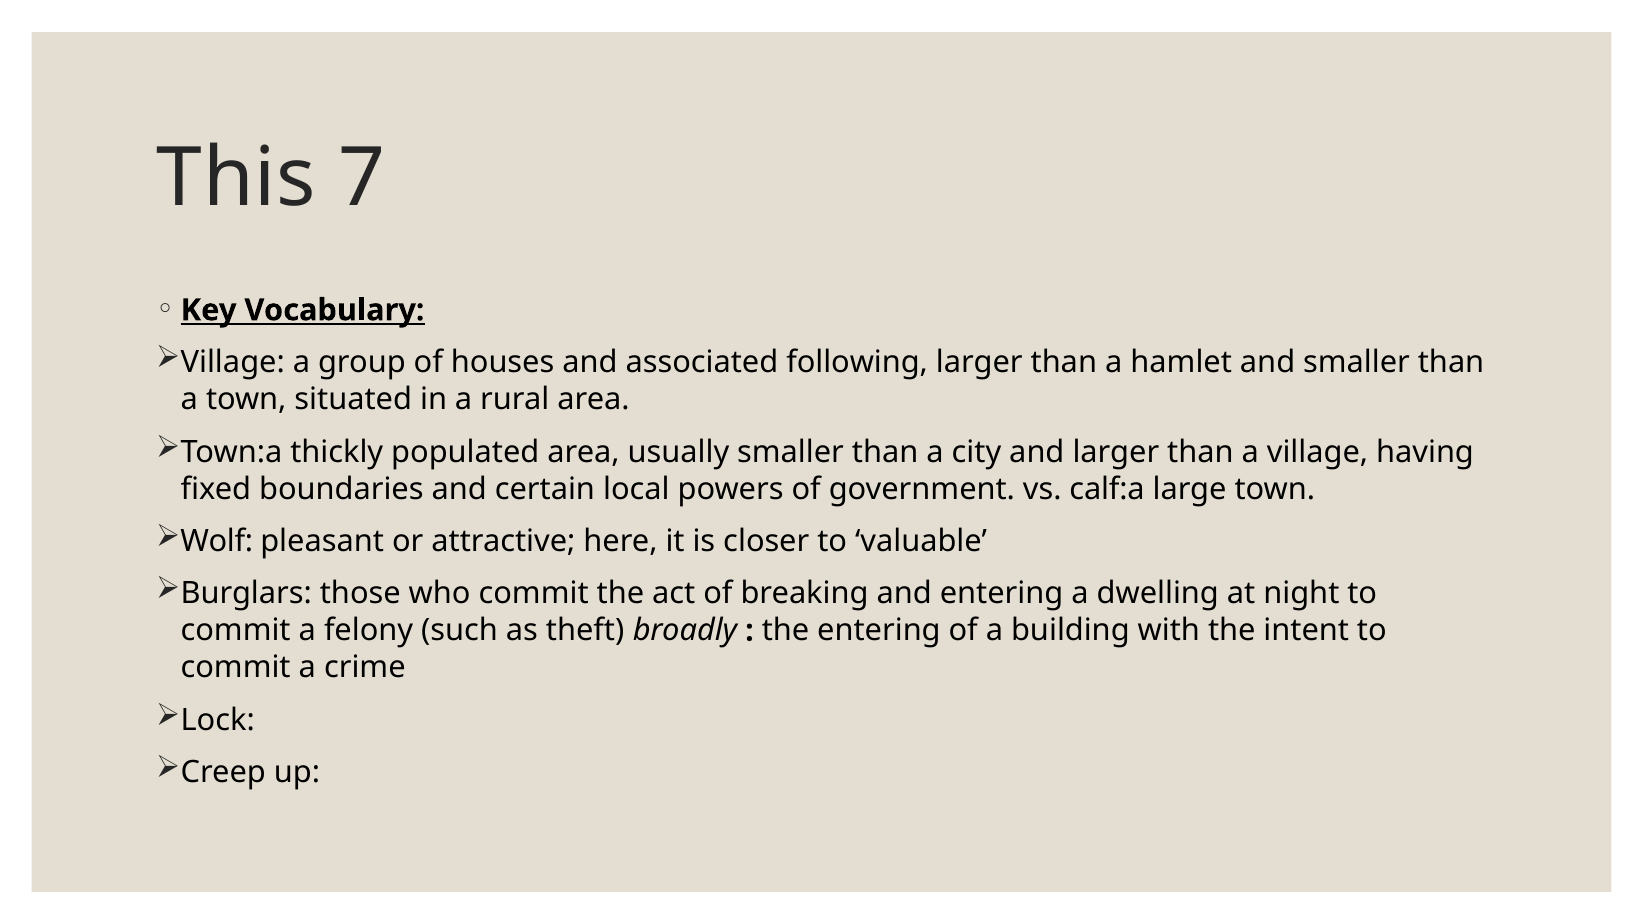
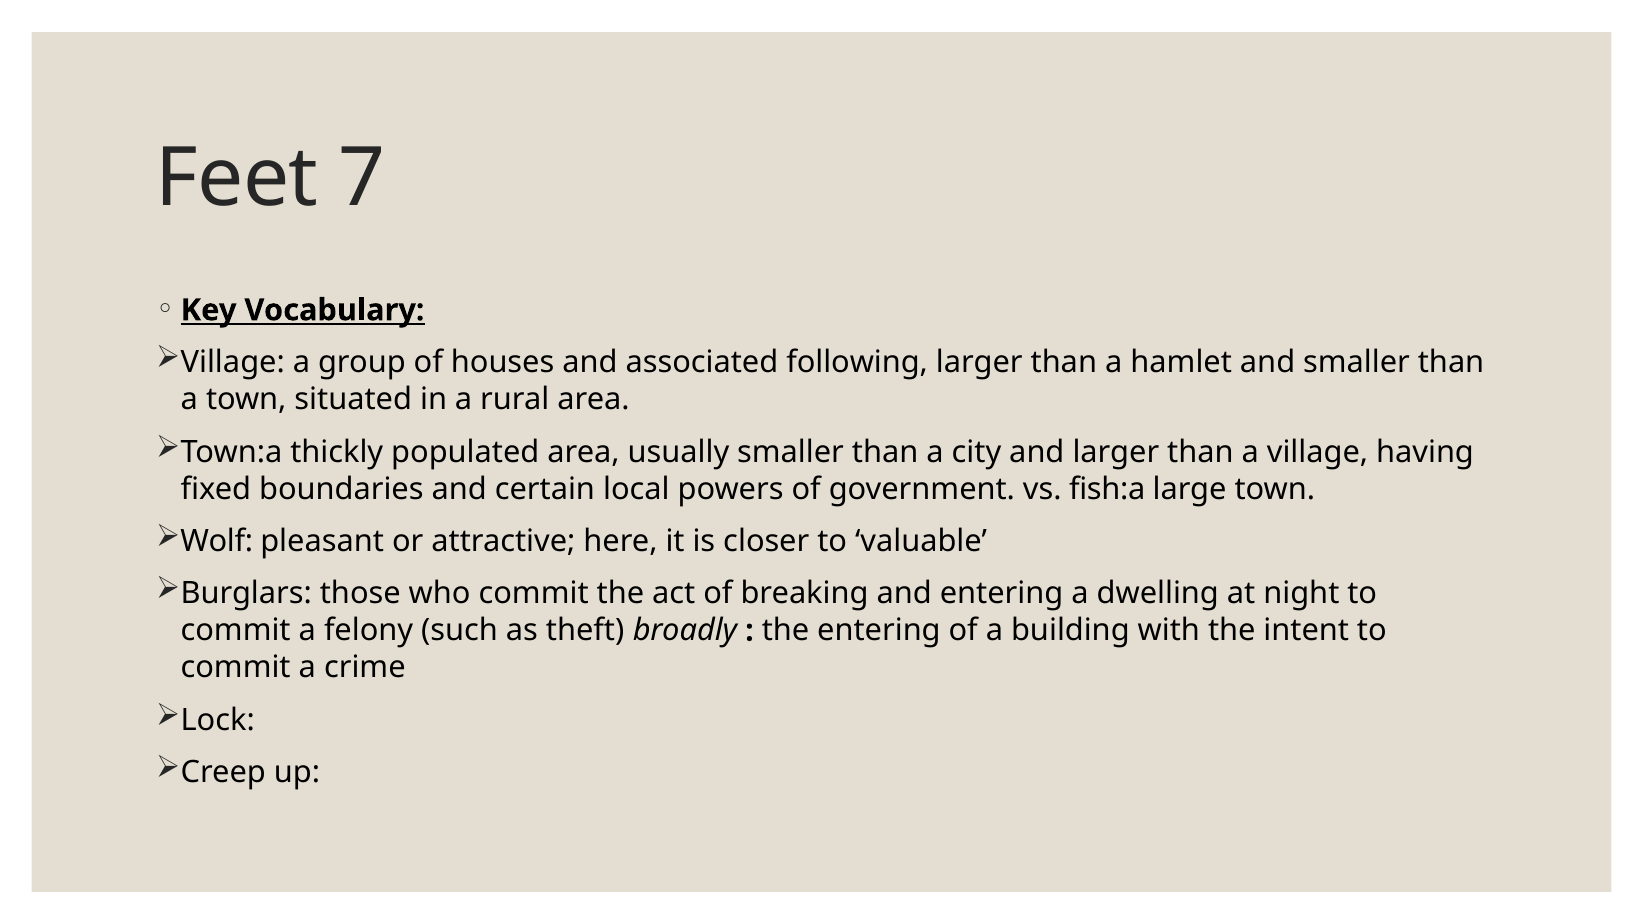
This: This -> Feet (237, 178)
calf:a: calf:a -> fish:a (1107, 489)
